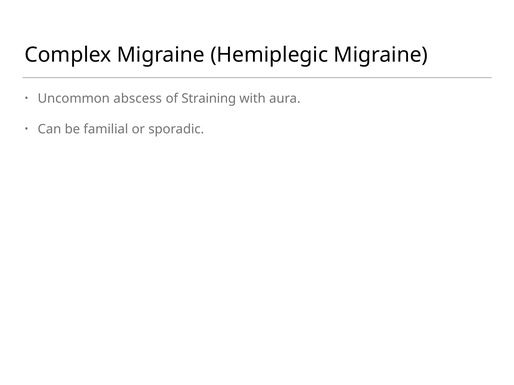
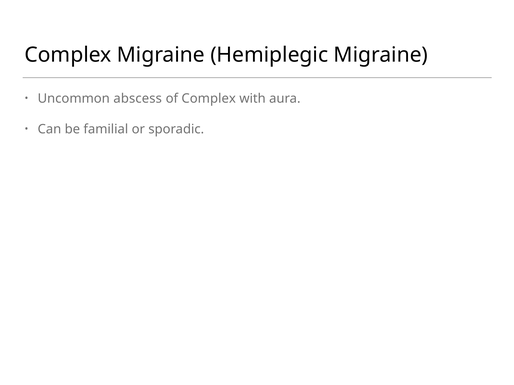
of Straining: Straining -> Complex (209, 99)
